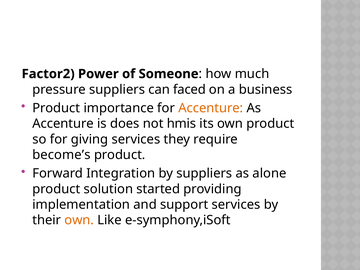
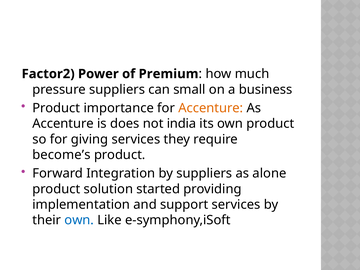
Someone: Someone -> Premium (169, 74)
faced: faced -> small (189, 89)
hmis: hmis -> india (182, 124)
own colour: orange -> blue (79, 220)
